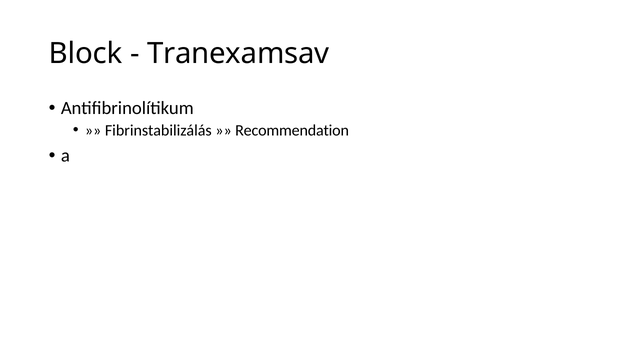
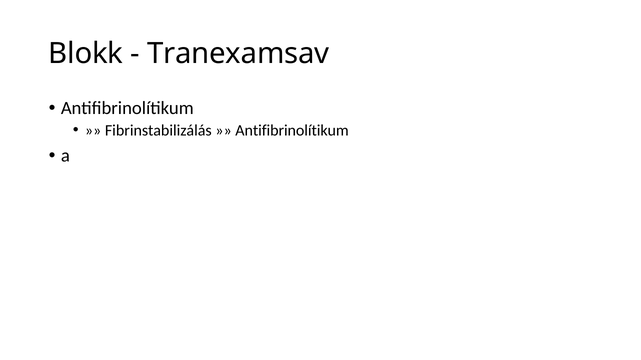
Block: Block -> Blokk (86, 54)
Recommendation: Recommendation -> Antifibrinolítikum (292, 130)
